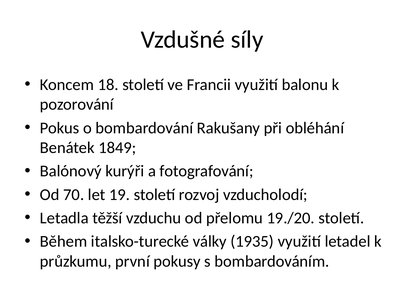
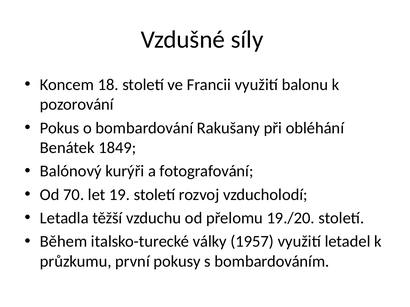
1935: 1935 -> 1957 (252, 242)
